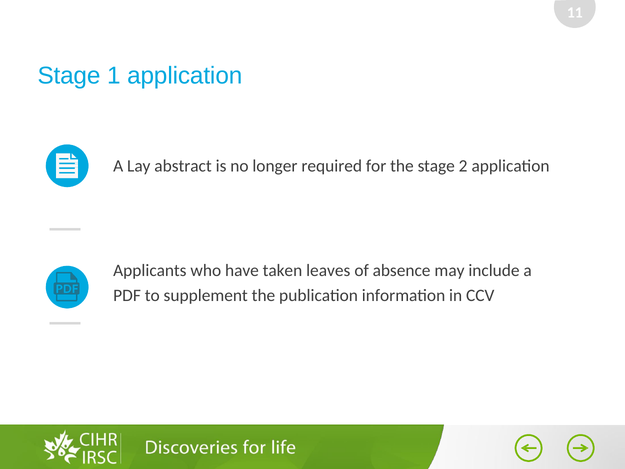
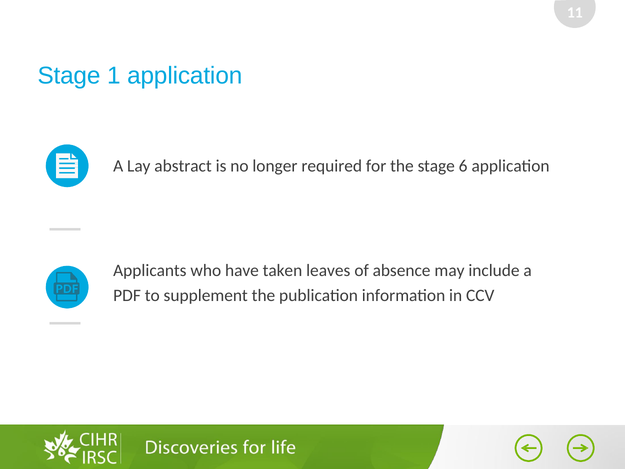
2: 2 -> 6 (463, 166)
